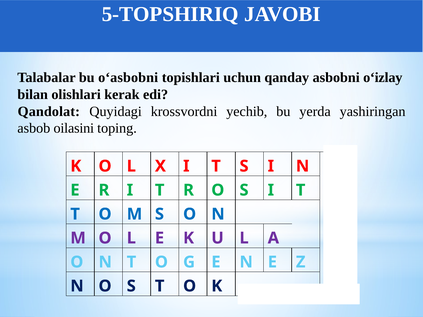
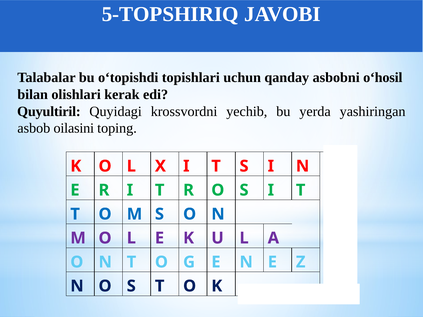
o‘asbobni: o‘asbobni -> o‘topishdi (128, 78)
o‘izlay: o‘izlay -> o‘hosil (383, 78)
Qandolat: Qandolat -> Quyultiril (49, 111)
